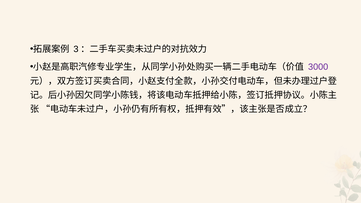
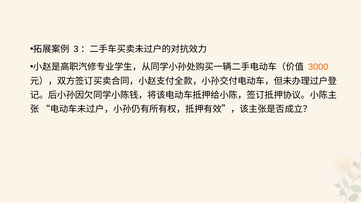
3000 colour: purple -> orange (318, 67)
